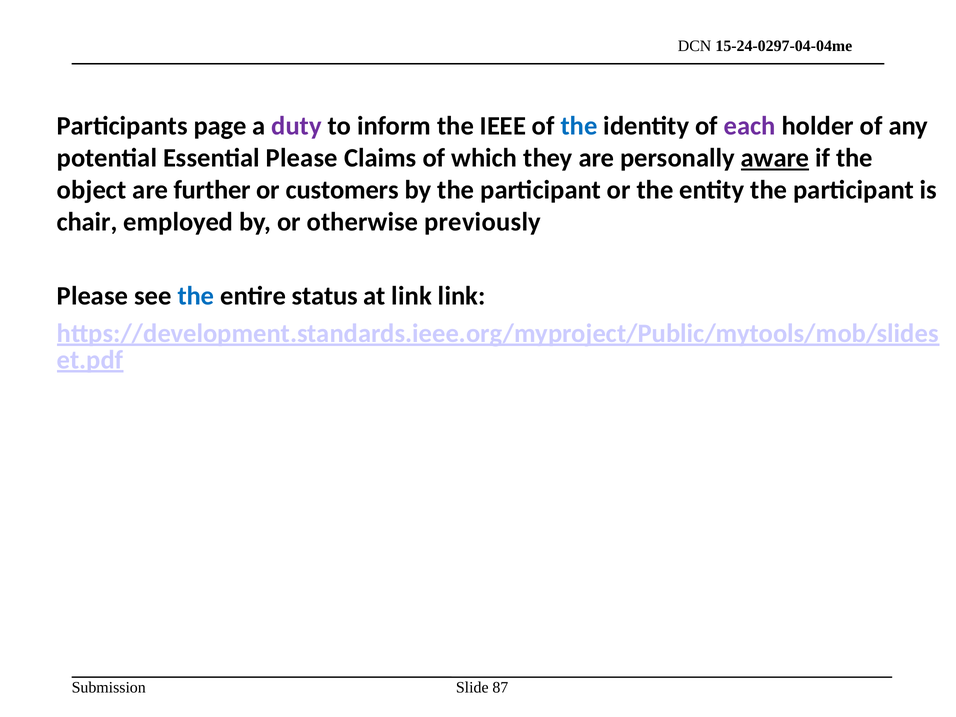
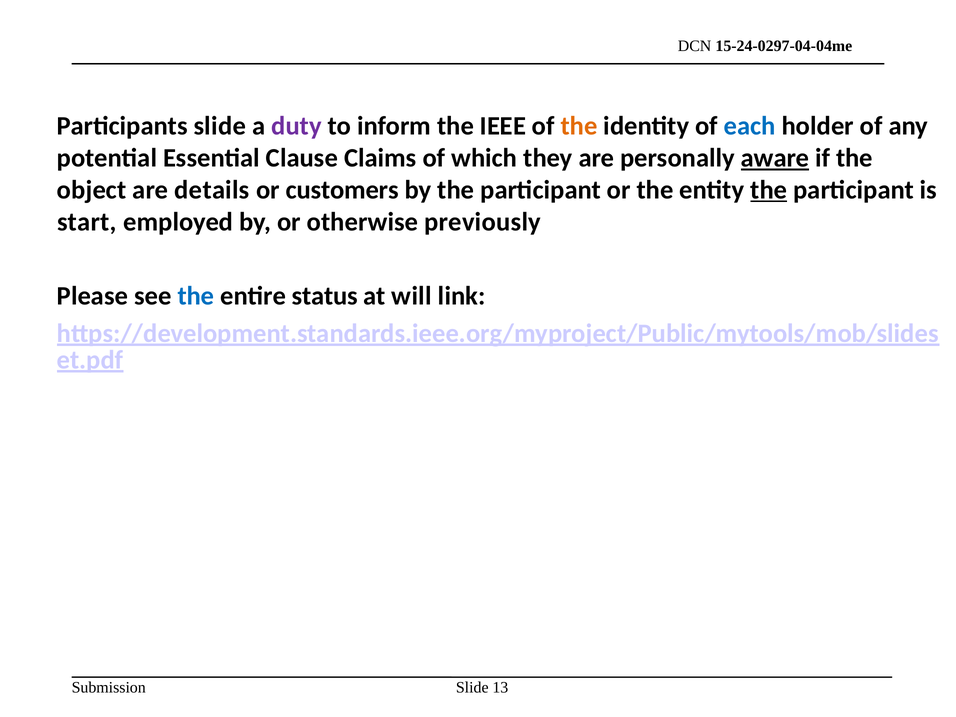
Participants page: page -> slide (220, 126)
the colour: blue -> orange (579, 126)
each colour: purple -> blue (750, 126)
Essential Please: Please -> Clause (302, 158)
further: further -> details (212, 190)
the underline: none -> present (769, 190)
chair: chair -> start (87, 222)
at link: link -> will (412, 296)
87: 87 -> 13 (500, 688)
